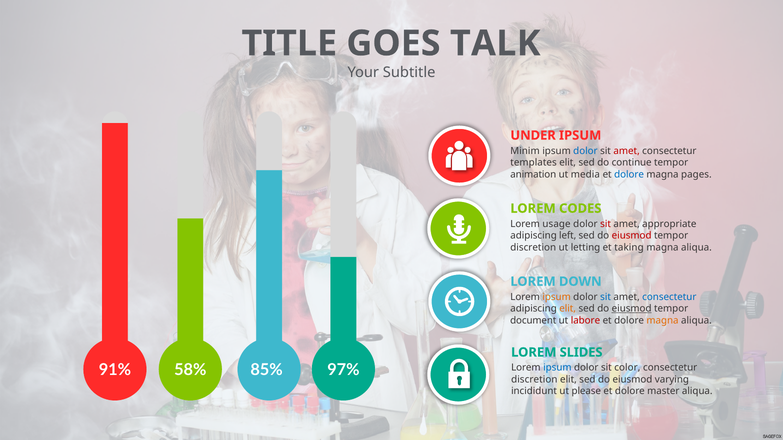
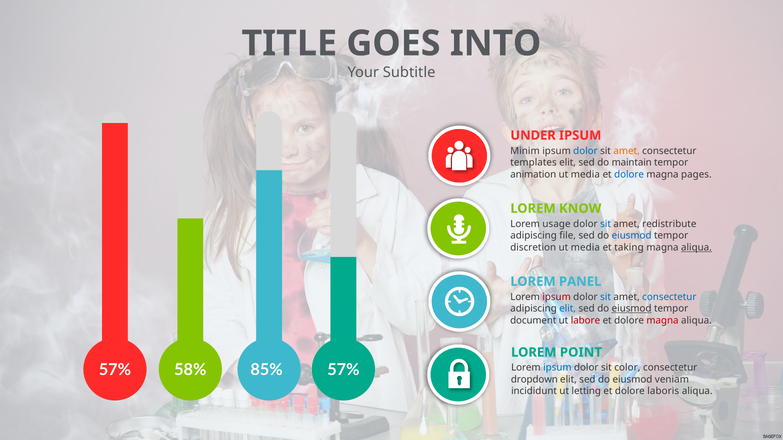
TALK: TALK -> INTO (496, 43)
amet colour: red -> orange (627, 151)
continue: continue -> maintain (632, 163)
CODES: CODES -> KNOW (580, 209)
sit colour: red -> blue (606, 224)
appropriate: appropriate -> redistribute (669, 224)
left: left -> file (568, 236)
eiusmod colour: red -> blue (632, 236)
letting: letting -> media (585, 248)
aliqua underline: none -> present (696, 248)
DOWN: DOWN -> PANEL (580, 282)
ipsum colour: orange -> red (557, 297)
elit colour: orange -> blue (568, 309)
magna colour: orange -> red (662, 321)
SLIDES: SLIDES -> POINT (581, 353)
91%: 91% -> 57% (115, 370)
85% 97%: 97% -> 57% (343, 370)
discretion: discretion -> dropdown (534, 380)
varying: varying -> veniam (672, 380)
please: please -> letting (586, 392)
master: master -> laboris (663, 392)
